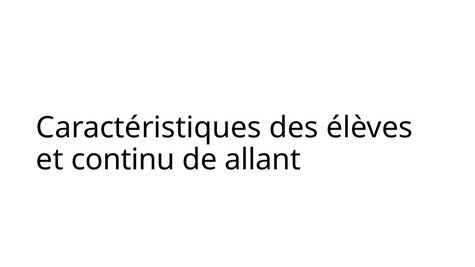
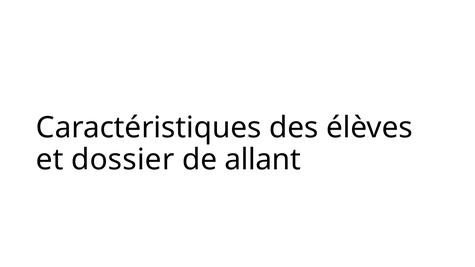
continu: continu -> dossier (123, 160)
